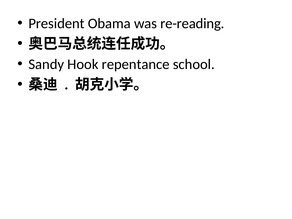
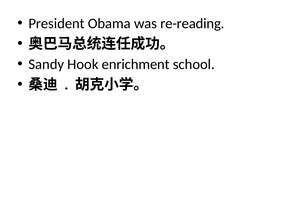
repentance: repentance -> enrichment (136, 64)
